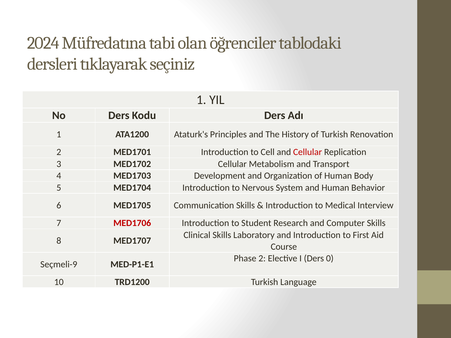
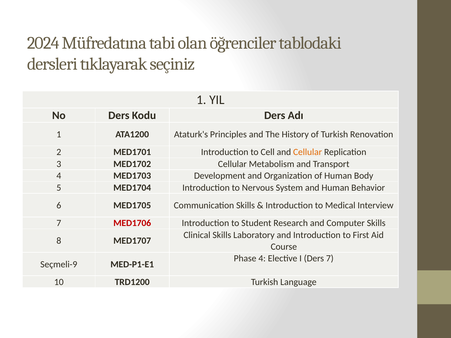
Cellular colour: red -> orange (308, 152)
Phase 2: 2 -> 4 (262, 259)
Ders 0: 0 -> 7 (330, 259)
